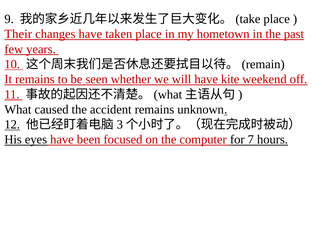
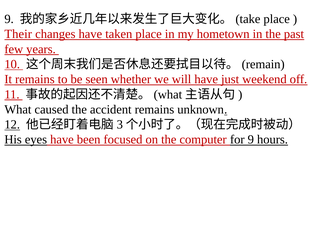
kite: kite -> just (230, 79)
for 7: 7 -> 9 (251, 139)
